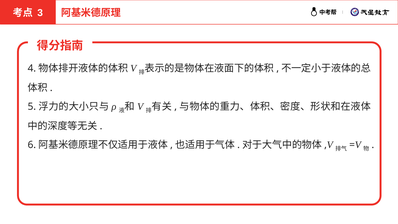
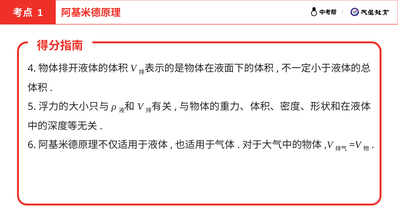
3: 3 -> 1 (40, 13)
